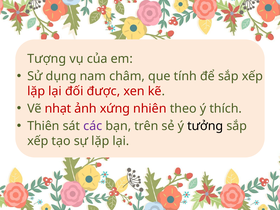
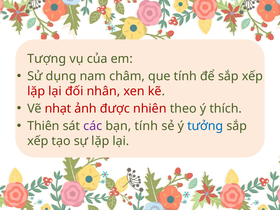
được: được -> nhân (103, 91)
xứng: xứng -> được (115, 109)
bạn trên: trên -> tính (146, 126)
tưởng colour: black -> blue (205, 126)
